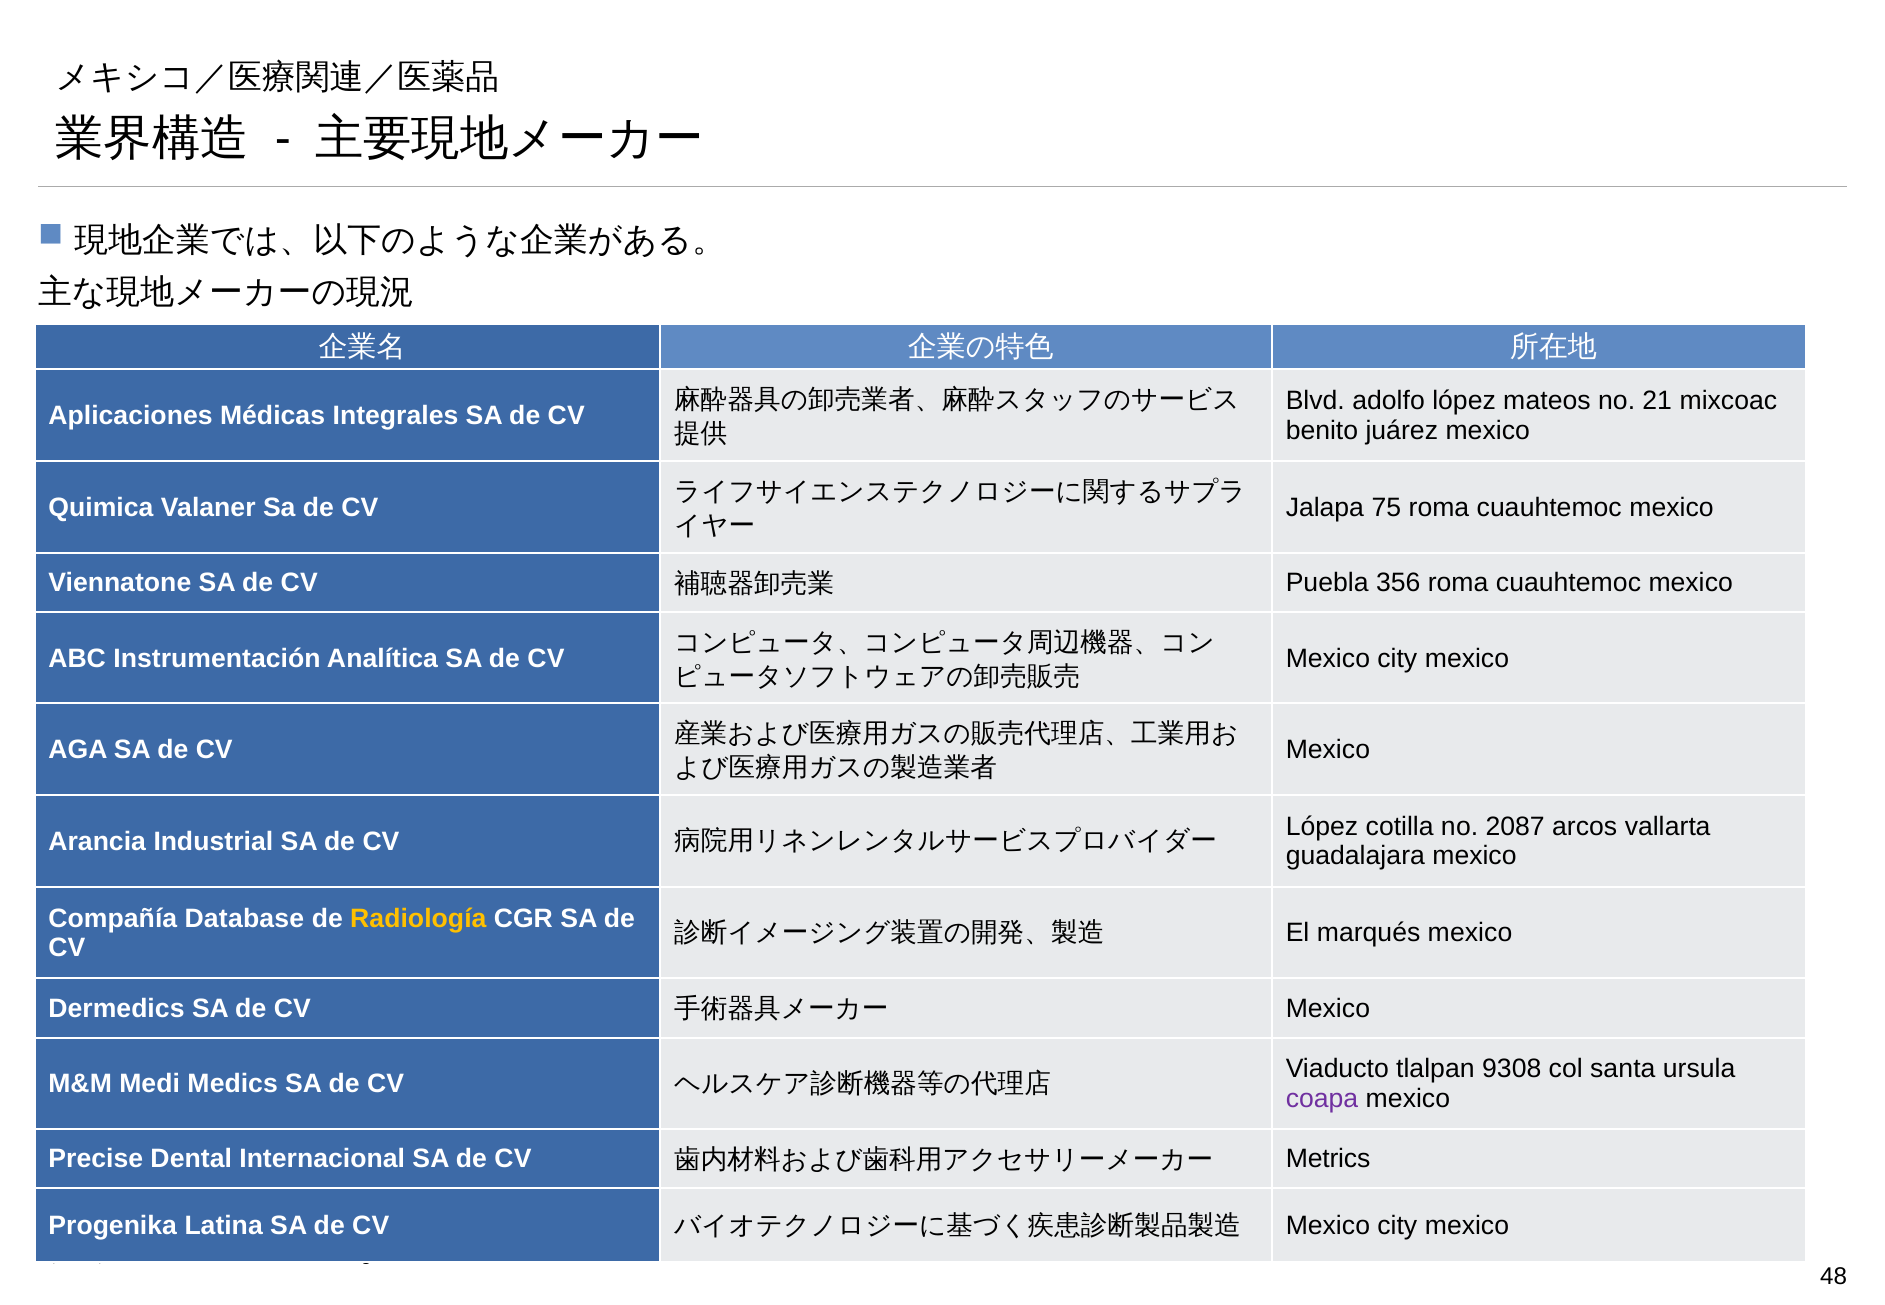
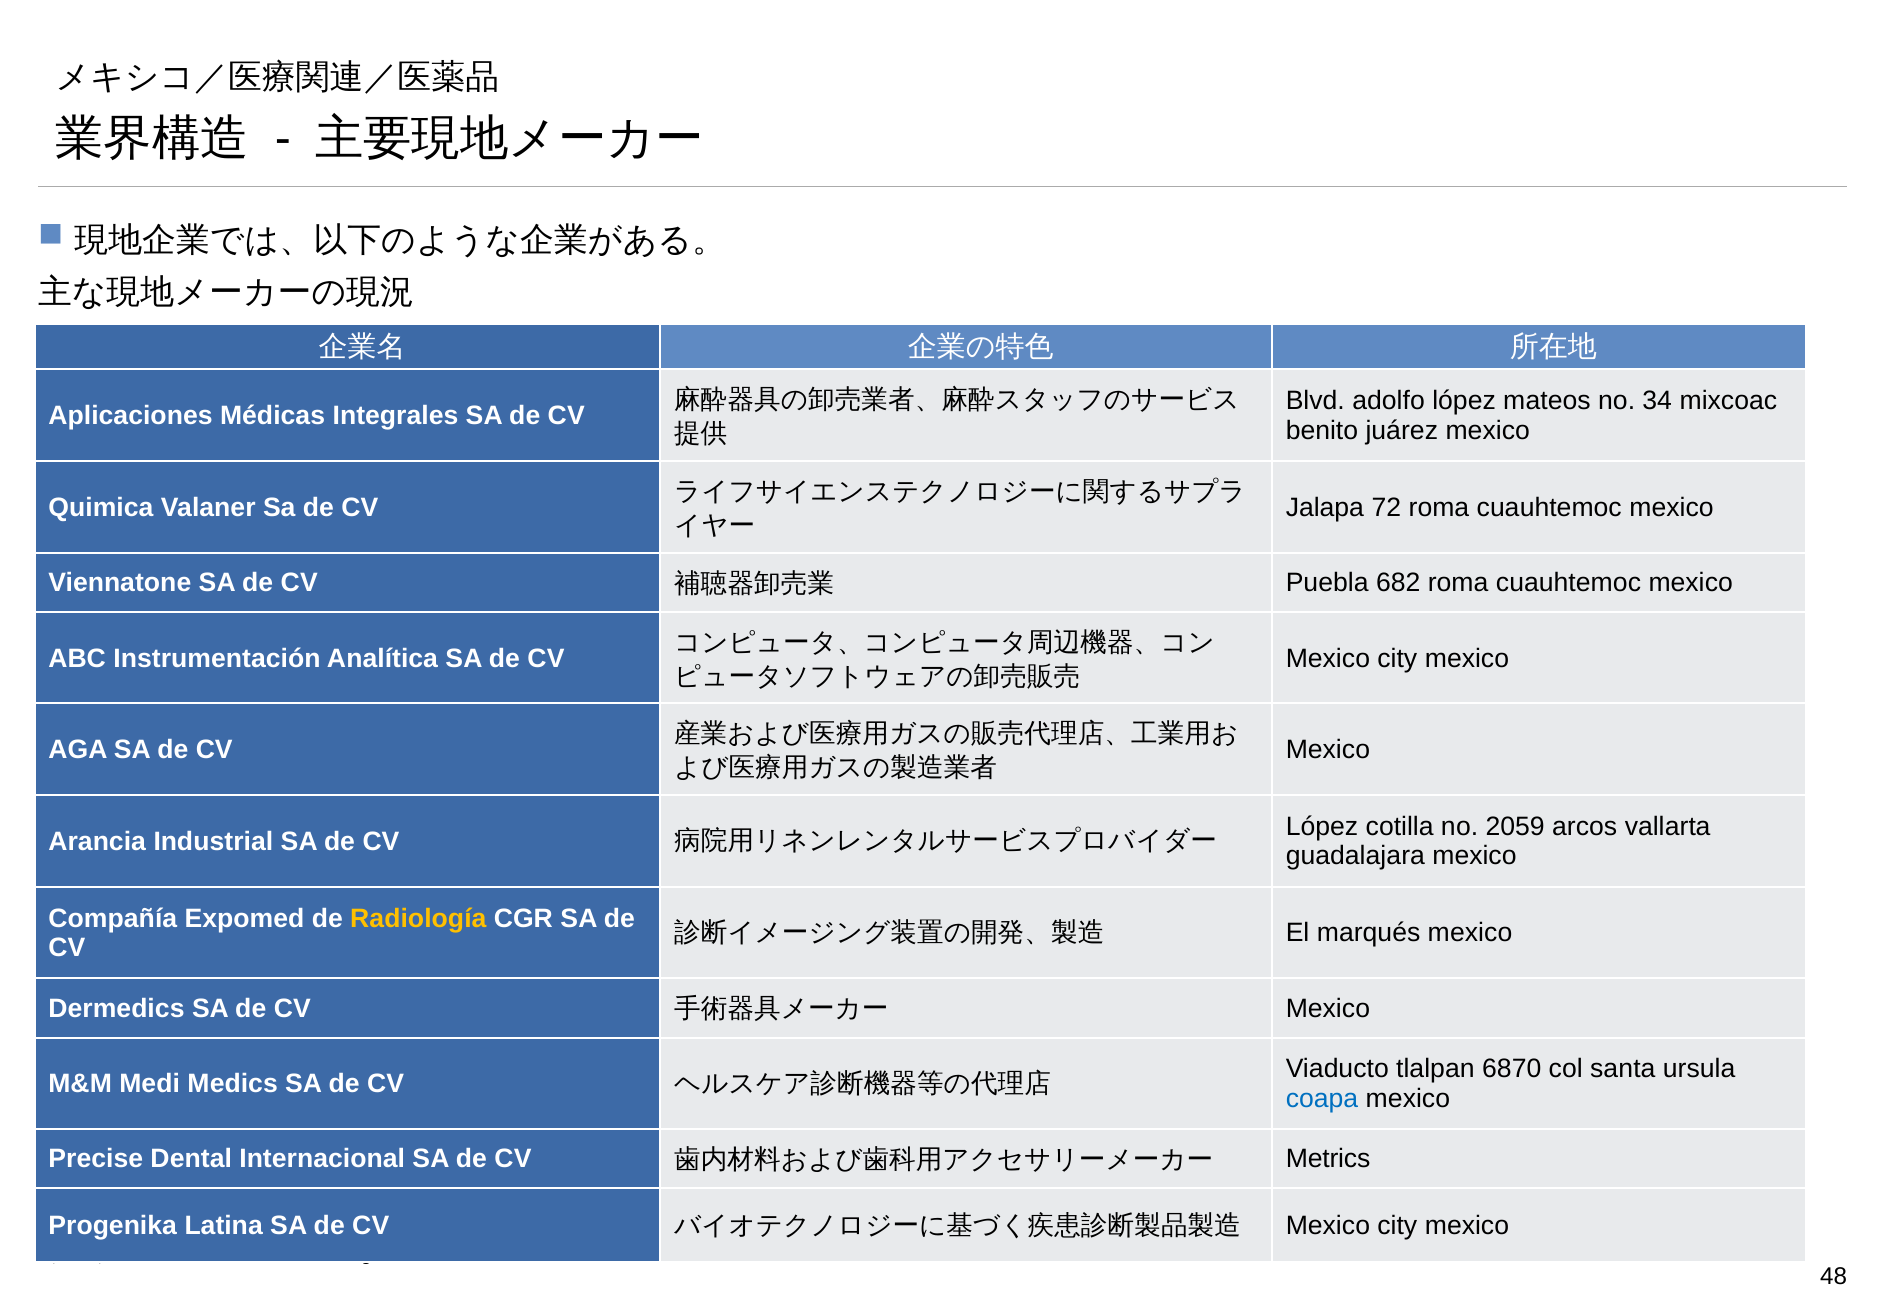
21: 21 -> 34 (1657, 401)
75: 75 -> 72 (1386, 508)
356: 356 -> 682 (1398, 583)
2087: 2087 -> 2059 (1515, 827)
Database: Database -> Expomed (244, 918)
9308: 9308 -> 6870 (1512, 1069)
coapa colour: purple -> blue (1322, 1099)
